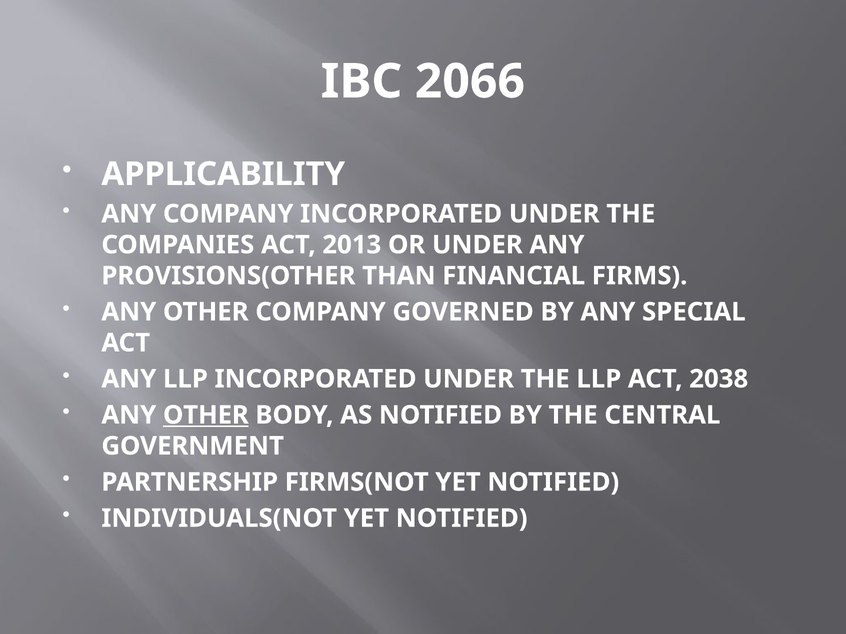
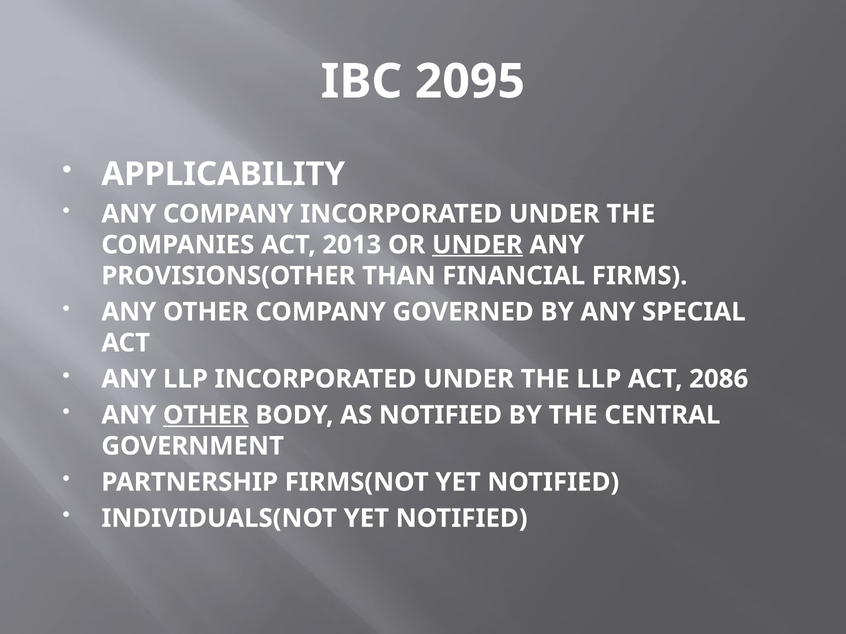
2066: 2066 -> 2095 (470, 82)
UNDER underline: none -> present (477, 245)
2038: 2038 -> 2086 (719, 379)
